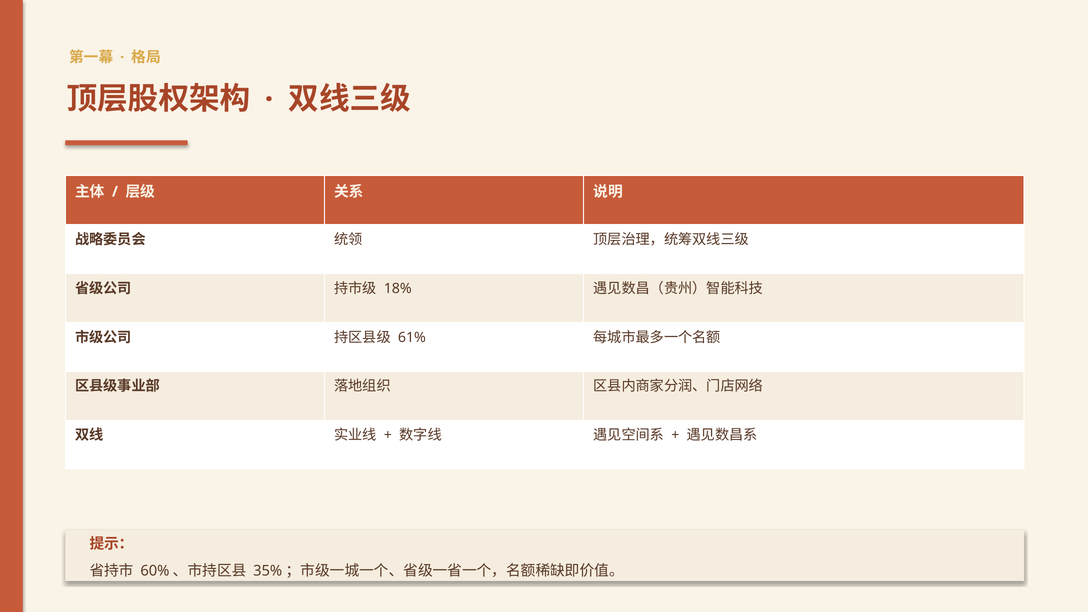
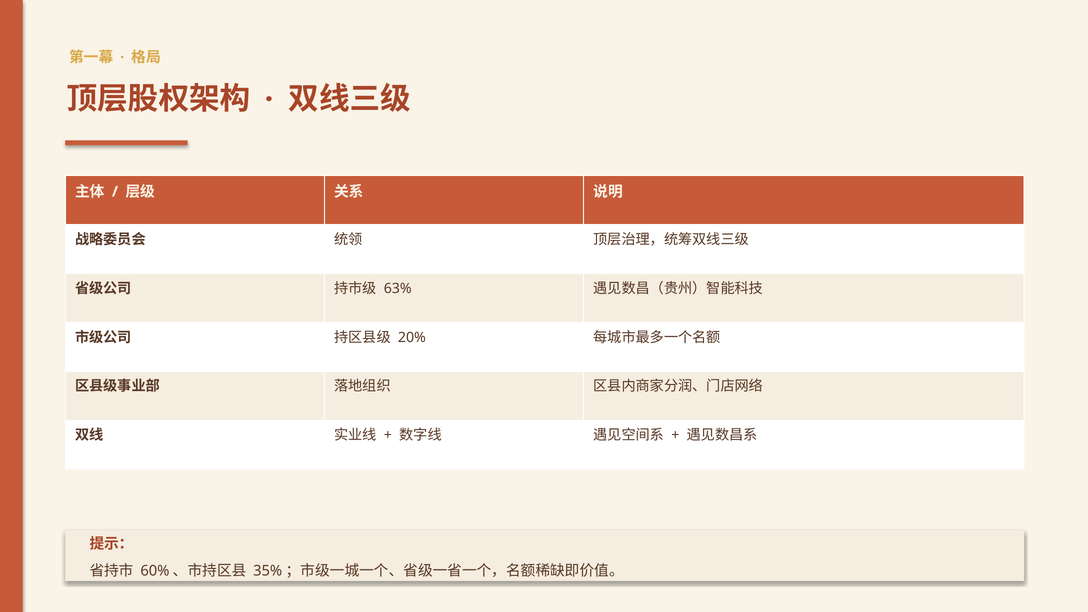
18%: 18% -> 63% (398, 288)
61%: 61% -> 20% (412, 337)
